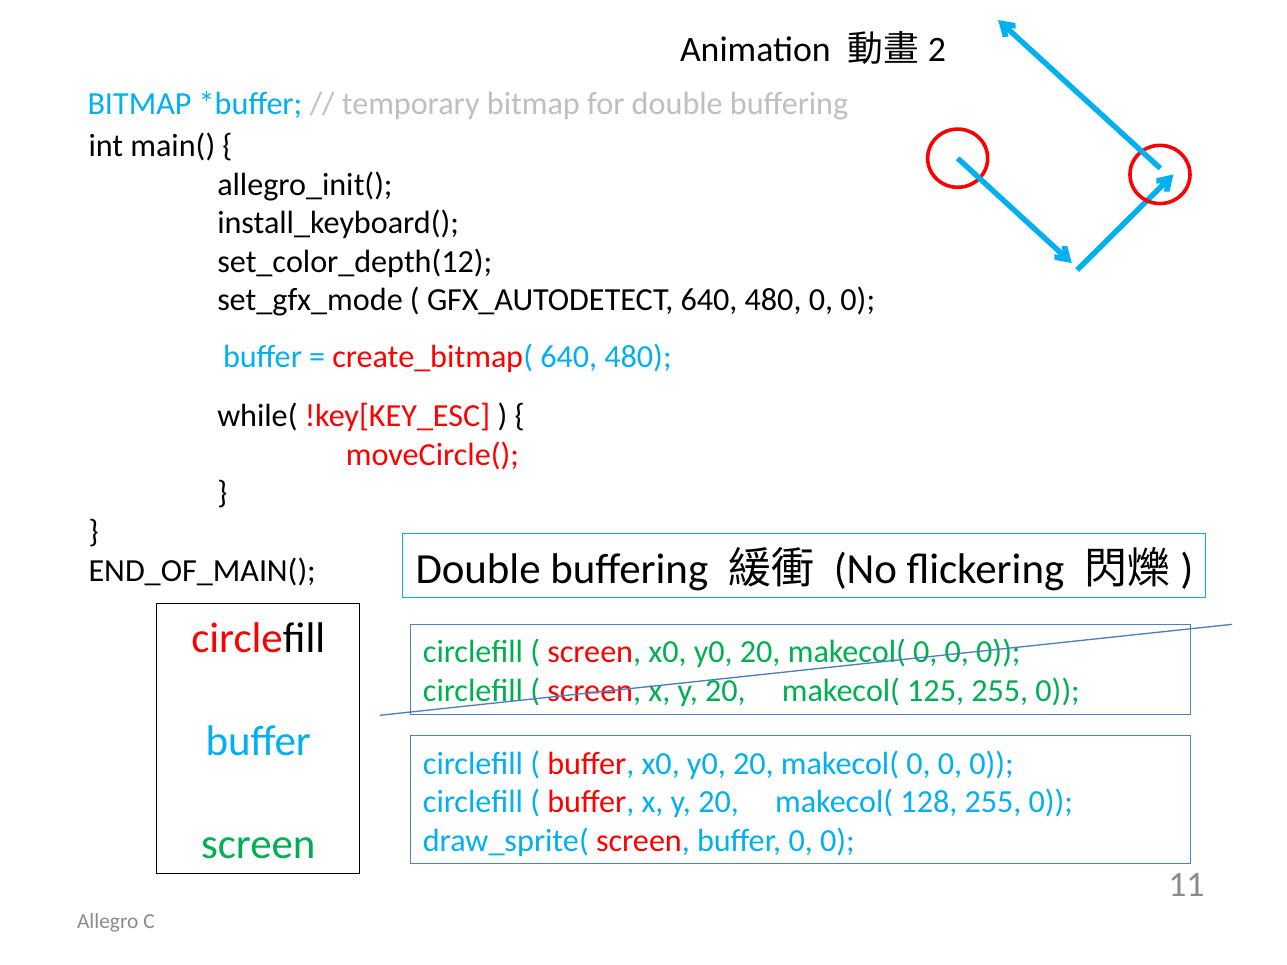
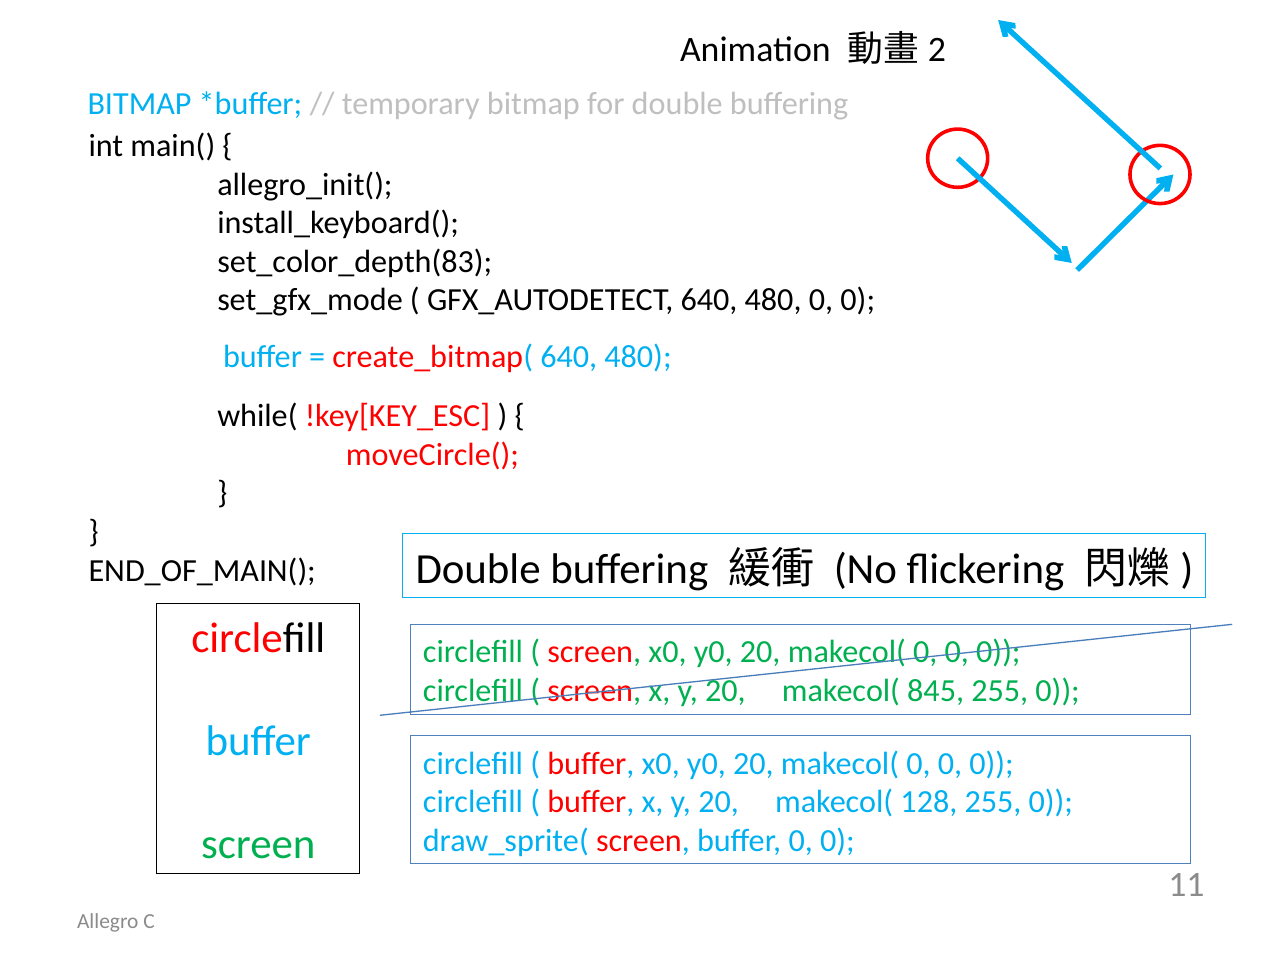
set_color_depth(12: set_color_depth(12 -> set_color_depth(83 (355, 262)
125: 125 -> 845 (936, 691)
